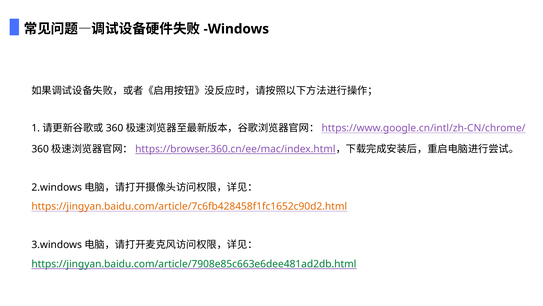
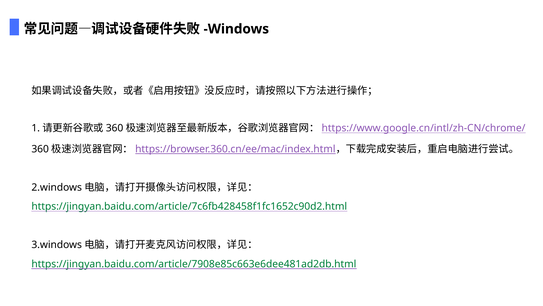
https://jingyan.baidu.com/article/7c6fb428458f1fc1652c90d2.html colour: orange -> green (189, 206)
